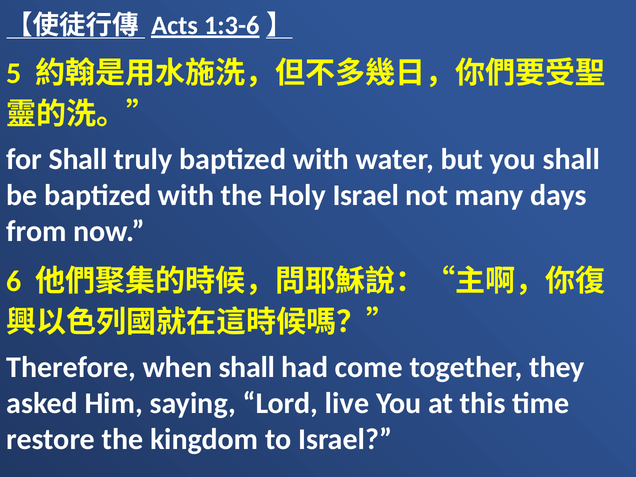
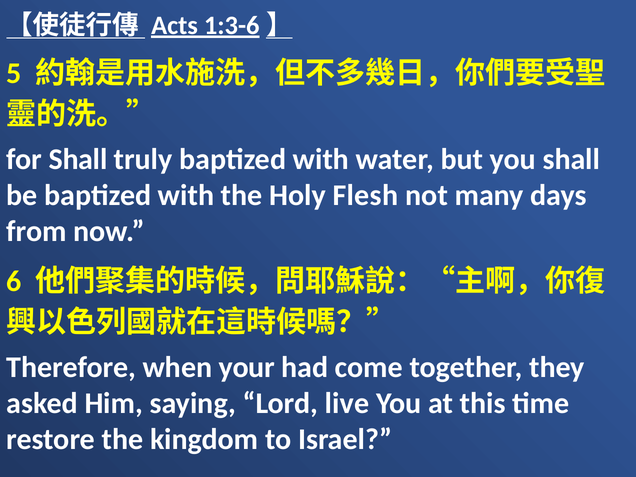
Holy Israel: Israel -> Flesh (365, 195)
when shall: shall -> your (247, 367)
